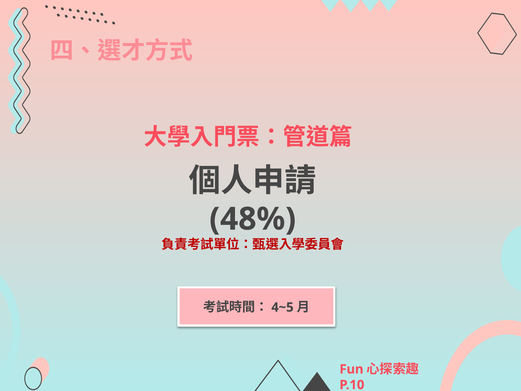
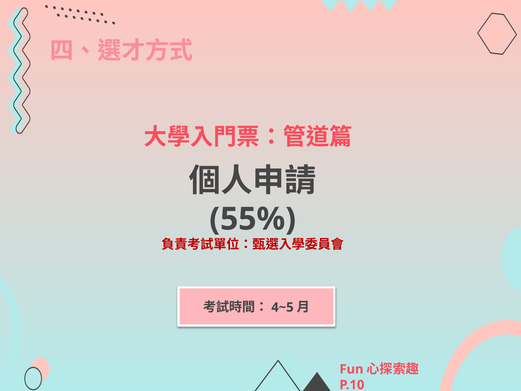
48%: 48% -> 55% (253, 219)
